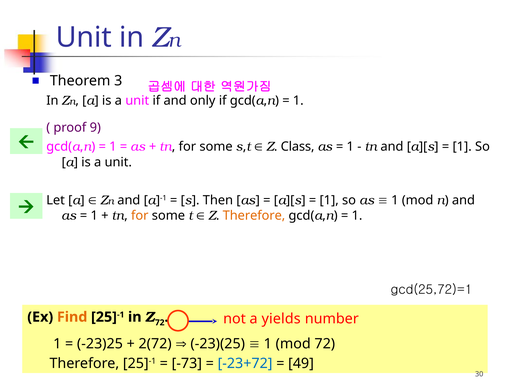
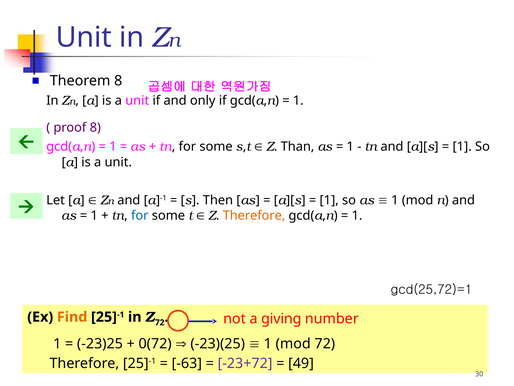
Theorem 3: 3 -> 8 (118, 81)
proof 9: 9 -> 8 (95, 128)
Class: Class -> Than (298, 147)
for colour: orange -> blue (140, 215)
yields: yields -> giving (281, 318)
2(72: 2(72 -> 0(72 (155, 343)
-73: -73 -> -63 (187, 363)
-23+72 colour: blue -> purple (245, 363)
